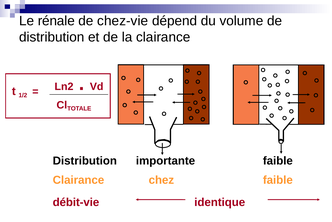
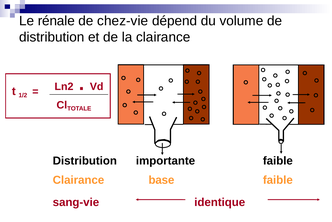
chez: chez -> base (161, 180)
débit-vie: débit-vie -> sang-vie (76, 202)
